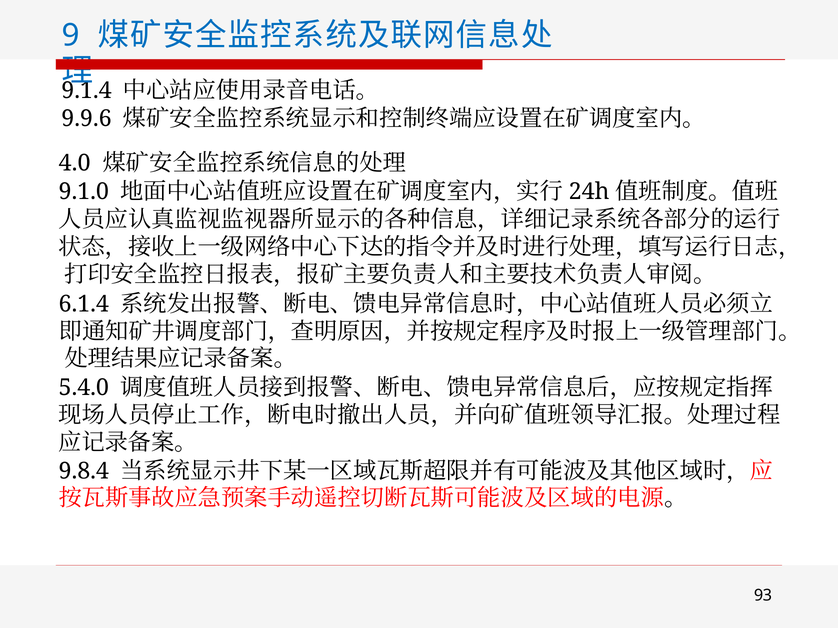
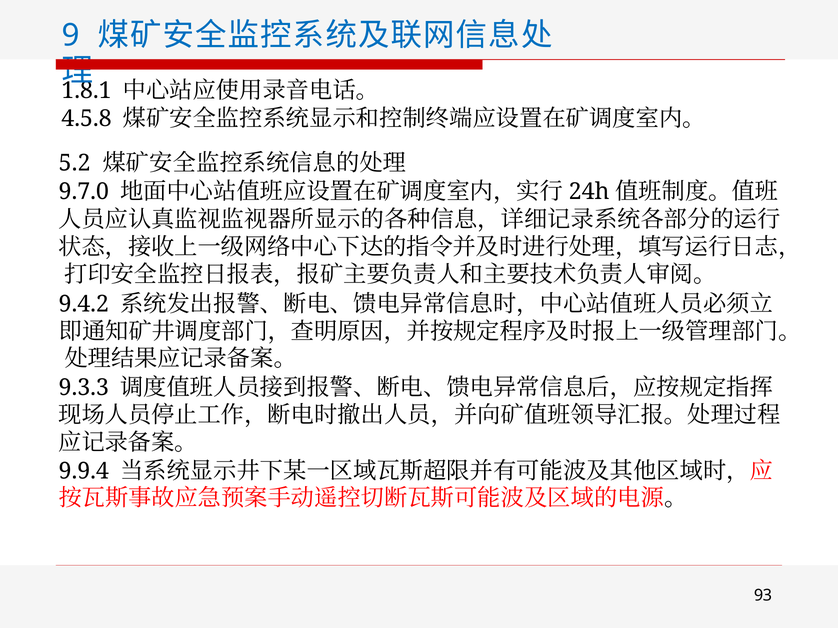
9.1.4: 9.1.4 -> 1.8.1 (87, 91)
9.9.6: 9.9.6 -> 4.5.8 (87, 119)
4.0: 4.0 -> 5.2 (75, 163)
9.1.0: 9.1.0 -> 9.7.0 (84, 192)
6.1.4: 6.1.4 -> 9.4.2 (84, 304)
5.4.0: 5.4.0 -> 9.3.3 (84, 388)
9.8.4: 9.8.4 -> 9.9.4 (84, 472)
